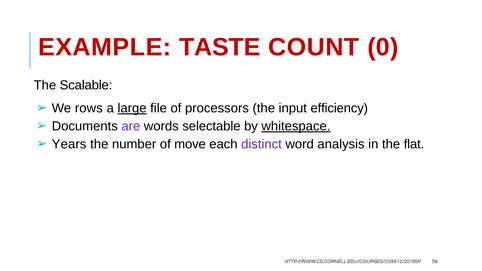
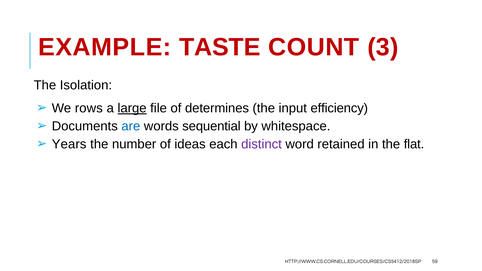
0: 0 -> 3 (383, 47)
Scalable: Scalable -> Isolation (86, 85)
processors: processors -> determines (217, 108)
are colour: purple -> blue (131, 126)
selectable: selectable -> sequential (211, 126)
whitespace underline: present -> none (296, 126)
move: move -> ideas (190, 144)
analysis: analysis -> retained (341, 144)
